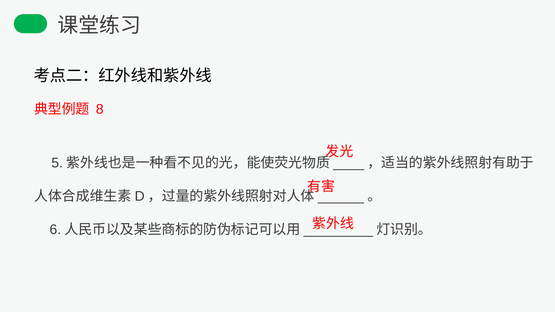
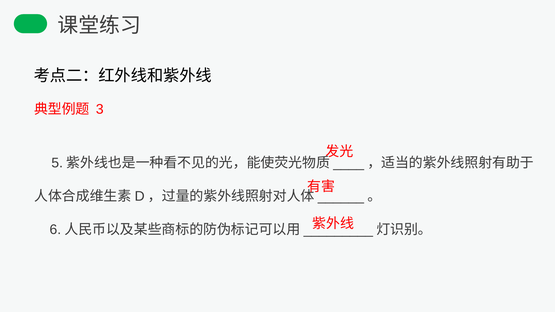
8: 8 -> 3 (100, 109)
